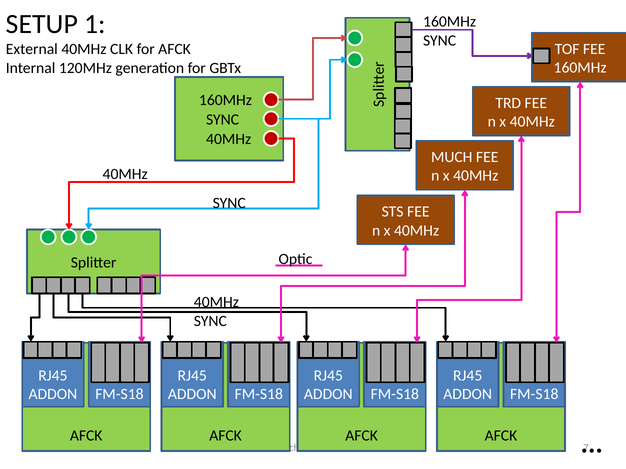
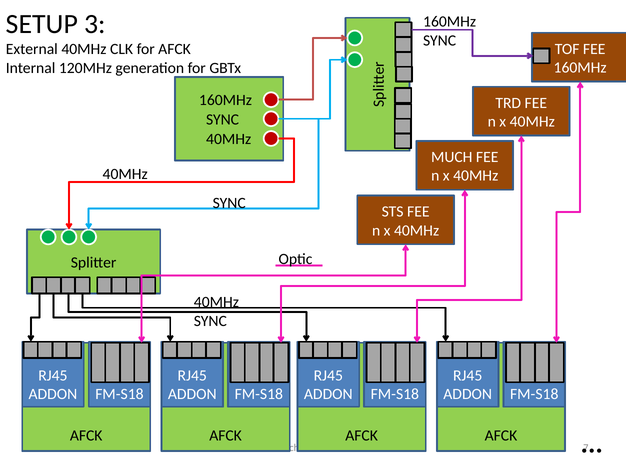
1: 1 -> 3 (95, 24)
